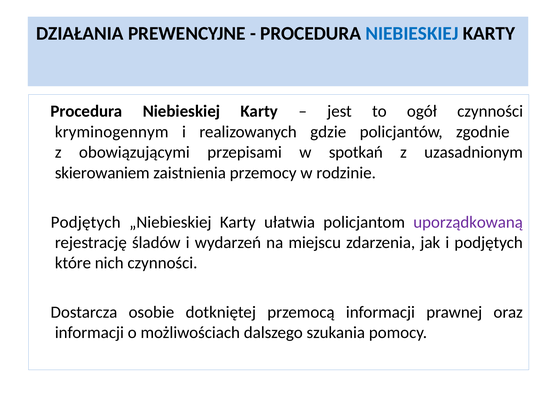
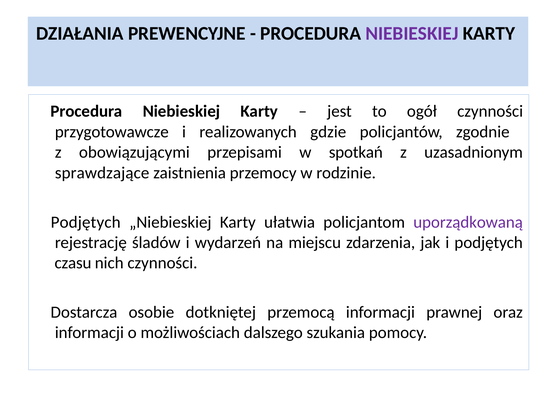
NIEBIESKIEJ colour: blue -> purple (412, 33)
kryminogennym: kryminogennym -> przygotowawcze (112, 132)
skierowaniem: skierowaniem -> sprawdzające (102, 173)
które: które -> czasu (73, 263)
